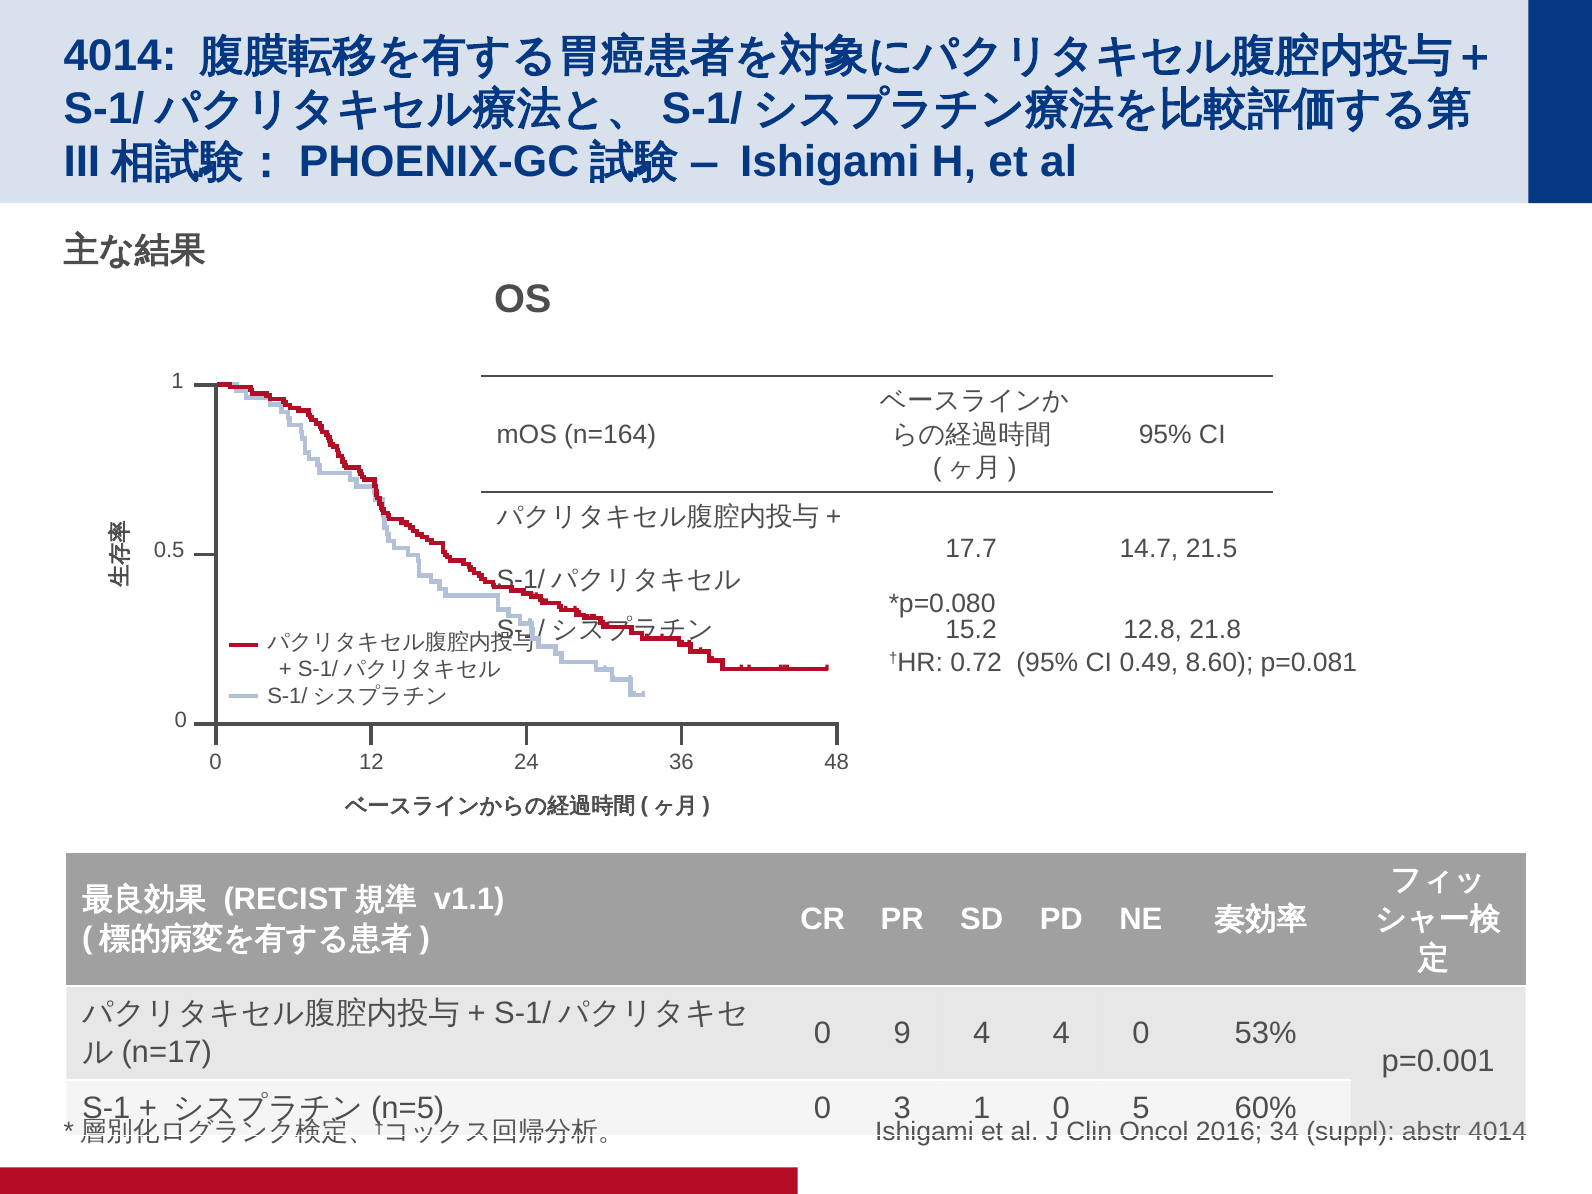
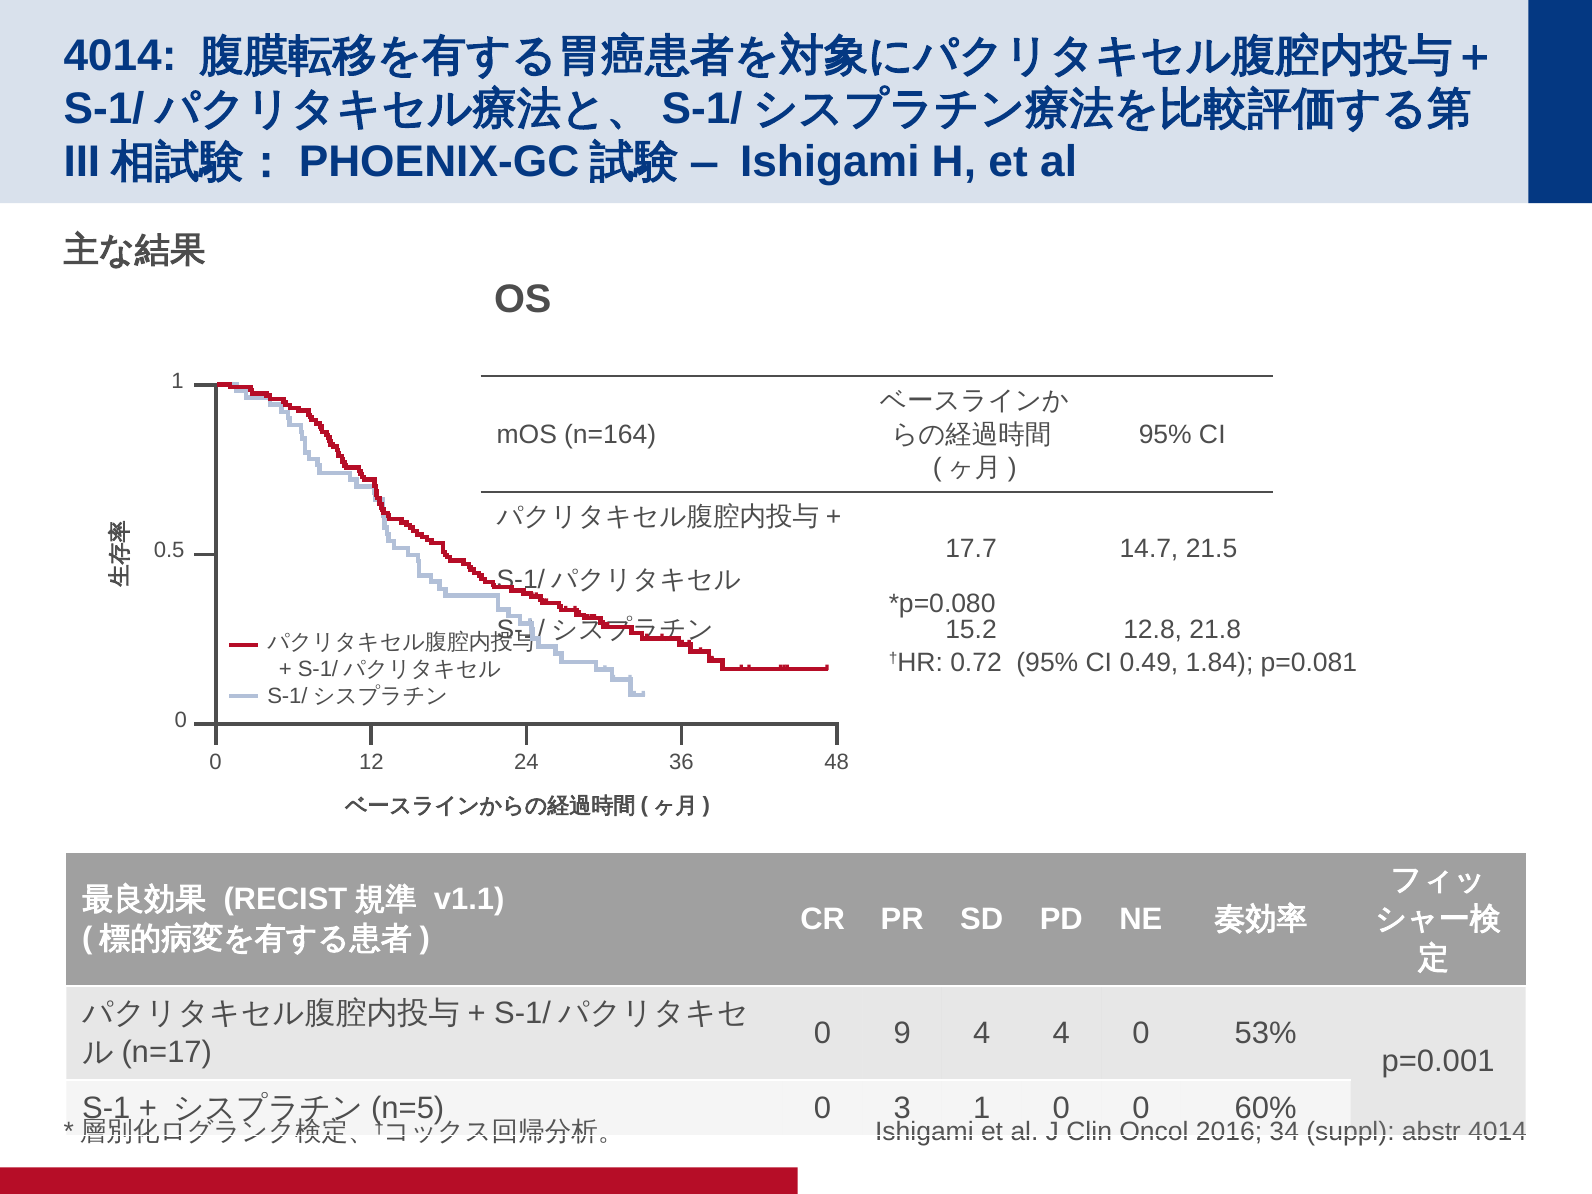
8.60: 8.60 -> 1.84 (1220, 662)
0 5: 5 -> 0 (1141, 1108)
